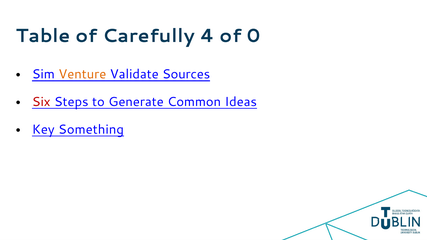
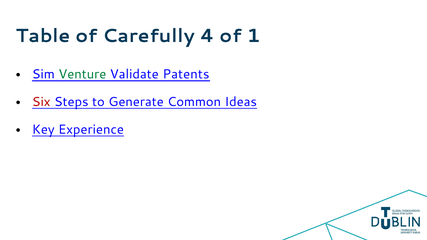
0: 0 -> 1 (254, 36)
Venture colour: orange -> green (82, 74)
Sources: Sources -> Patents (186, 74)
Something: Something -> Experience (91, 130)
